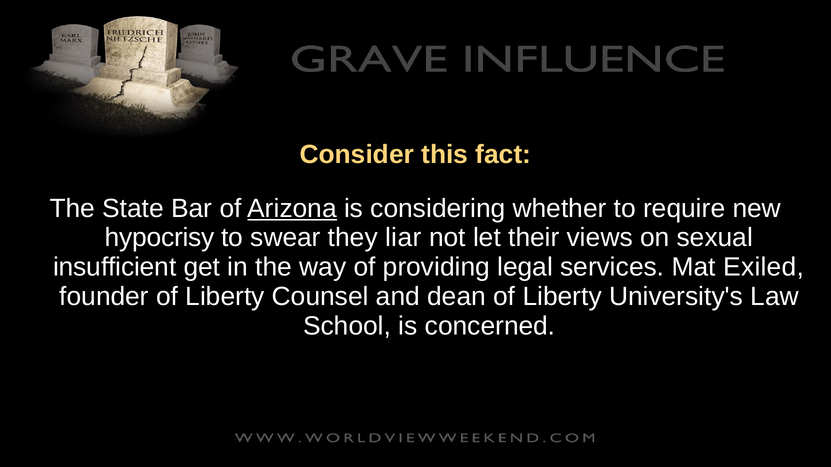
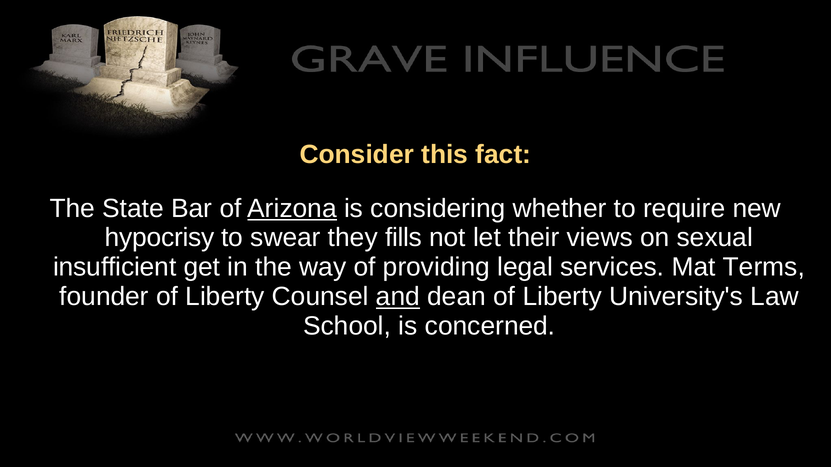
liar: liar -> fills (404, 238)
Exiled: Exiled -> Terms (764, 268)
and underline: none -> present (398, 297)
